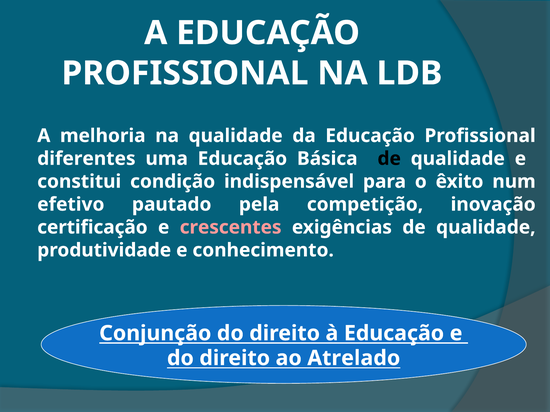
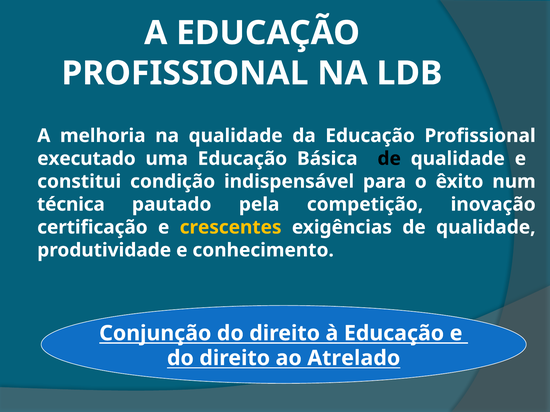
diferentes: diferentes -> executado (86, 159)
efetivo: efetivo -> técnica (71, 205)
crescentes colour: pink -> yellow (231, 228)
